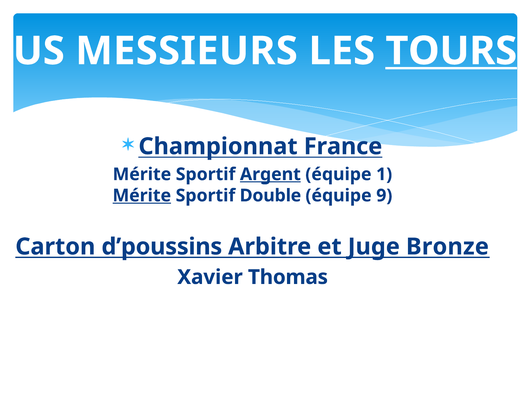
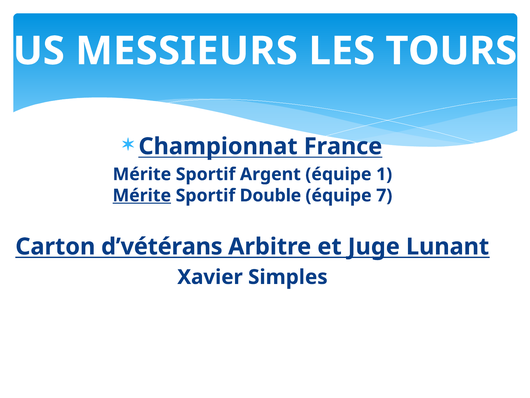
TOURS underline: present -> none (451, 51)
Argent underline: present -> none (270, 174)
9: 9 -> 7 (384, 195)
d’poussins: d’poussins -> d’vétérans (162, 246)
Bronze: Bronze -> Lunant (448, 246)
Thomas: Thomas -> Simples (288, 277)
